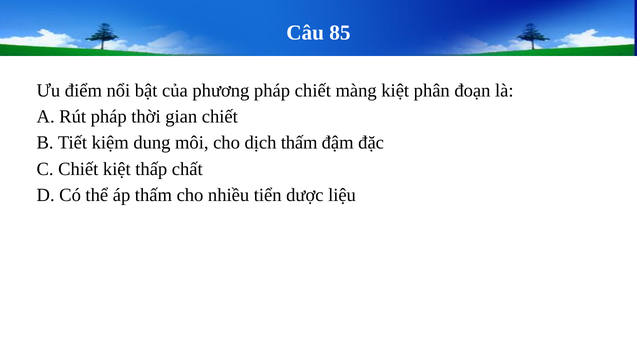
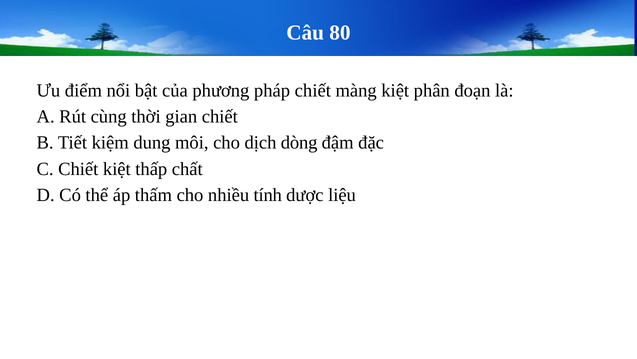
85: 85 -> 80 (340, 33)
Rút pháp: pháp -> cùng (109, 117)
dịch thấm: thấm -> dòng (299, 143)
tiển: tiển -> tính (268, 195)
